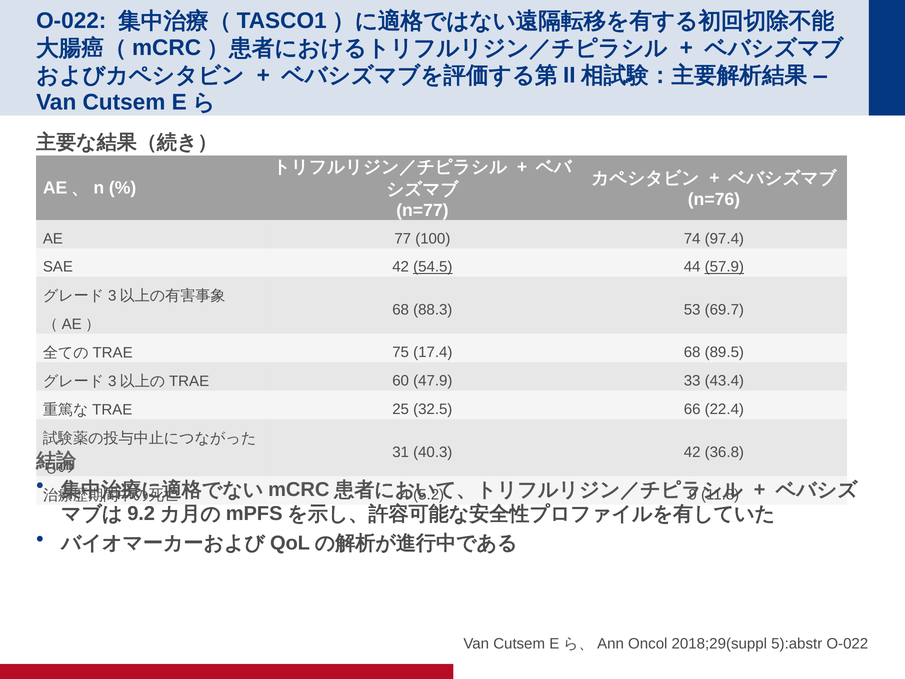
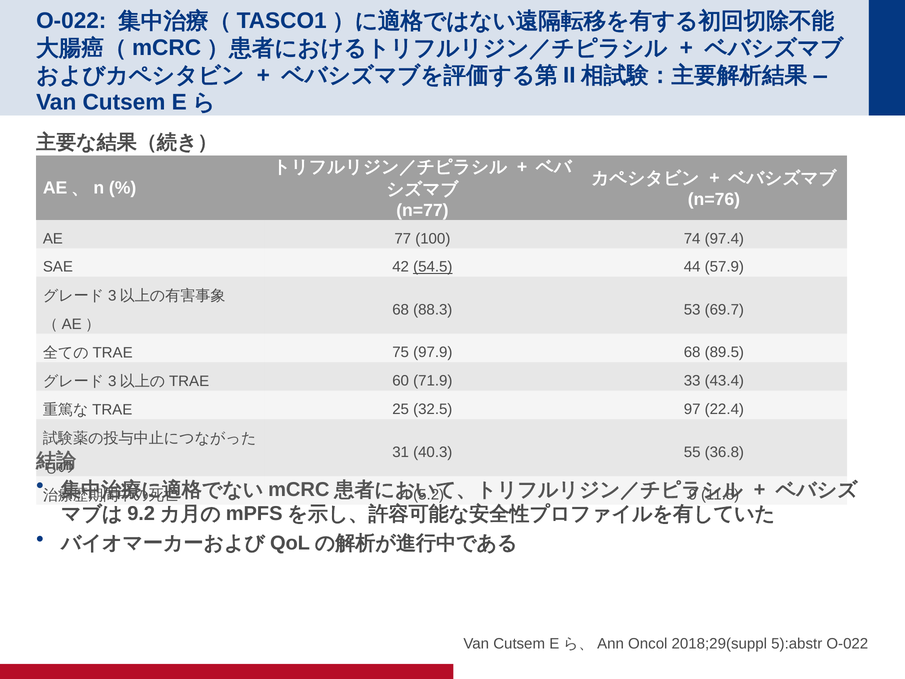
57.9 underline: present -> none (724, 267)
17.4: 17.4 -> 97.9 (433, 352)
47.9: 47.9 -> 71.9 (433, 381)
66: 66 -> 97 (692, 409)
40.3 42: 42 -> 55 (692, 452)
